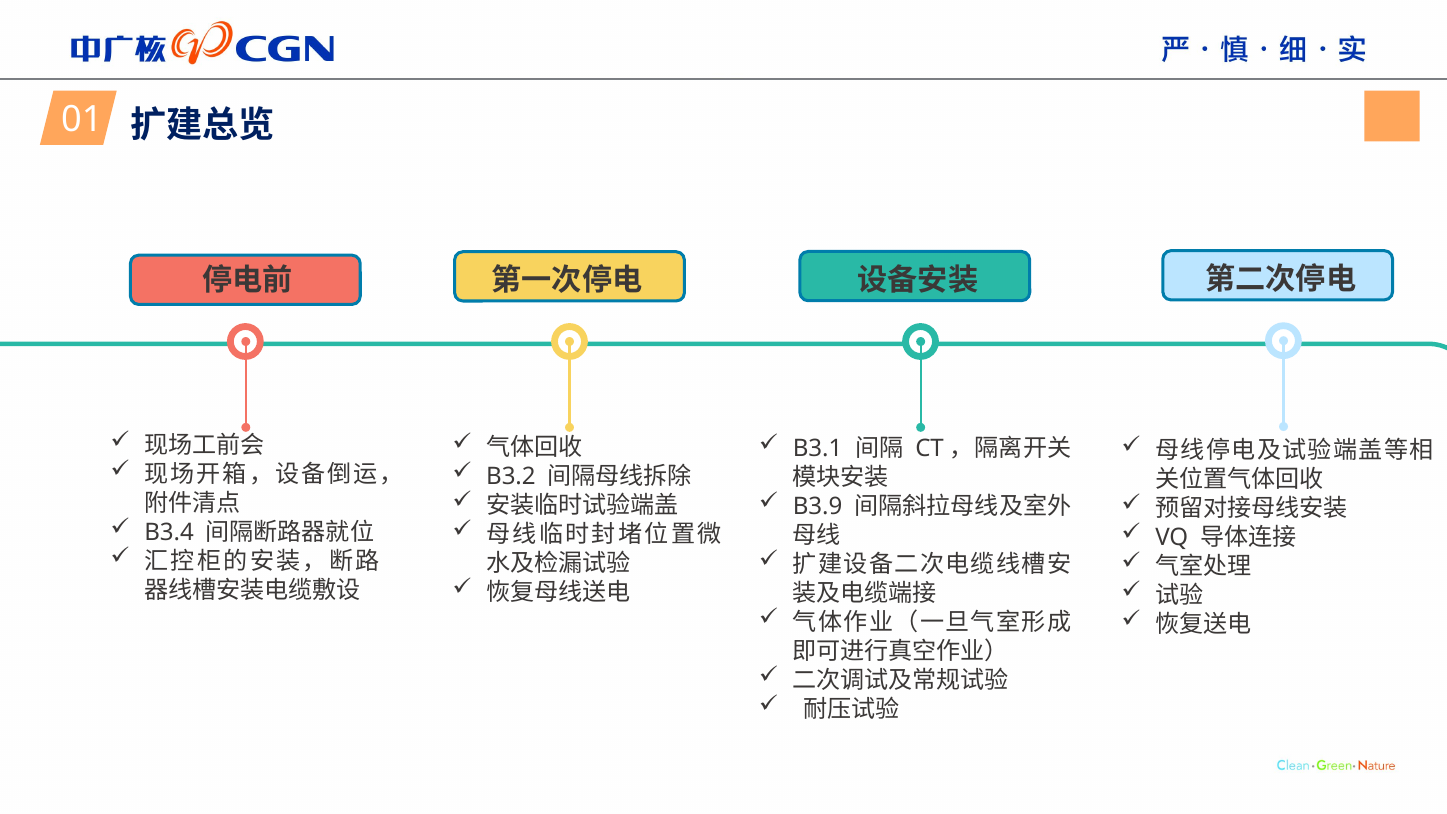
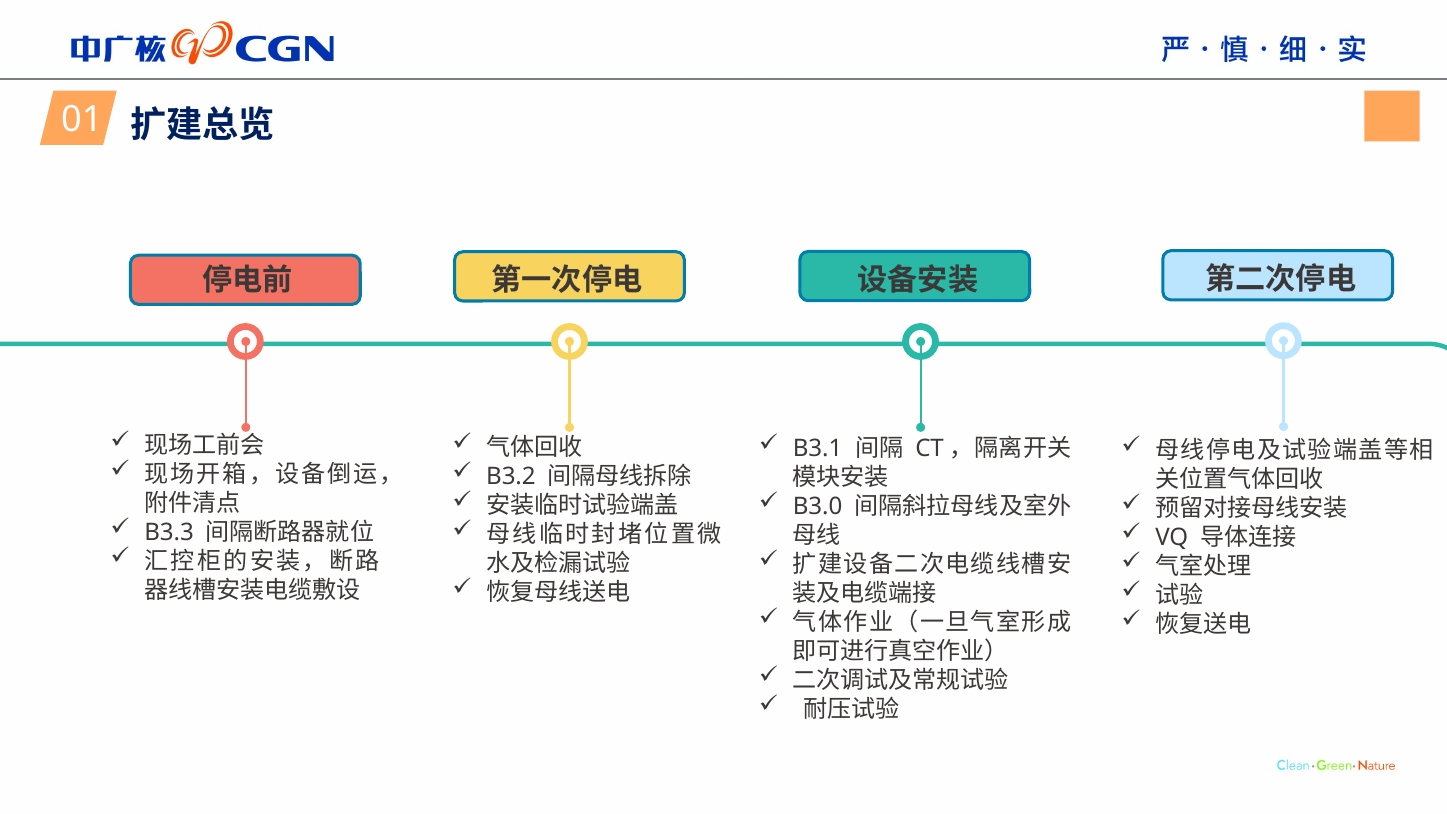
B3.9: B3.9 -> B3.0 (818, 507)
B3.4: B3.4 -> B3.3 (169, 532)
